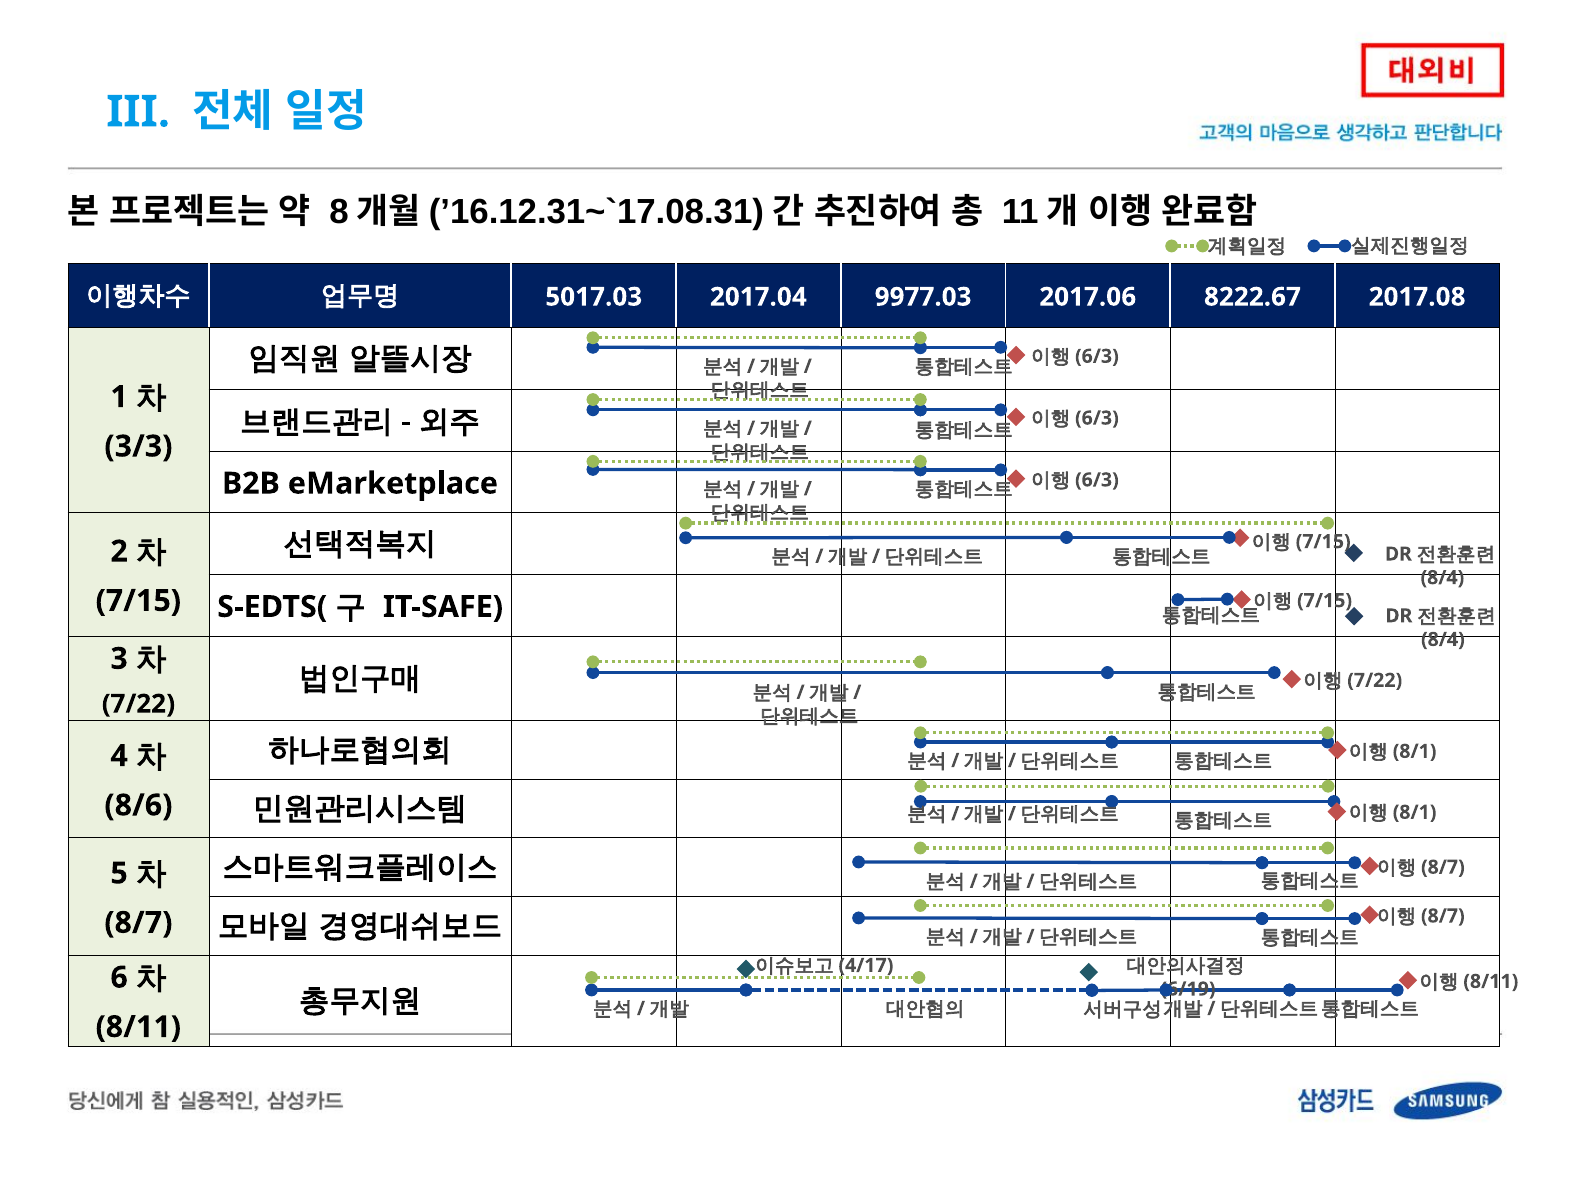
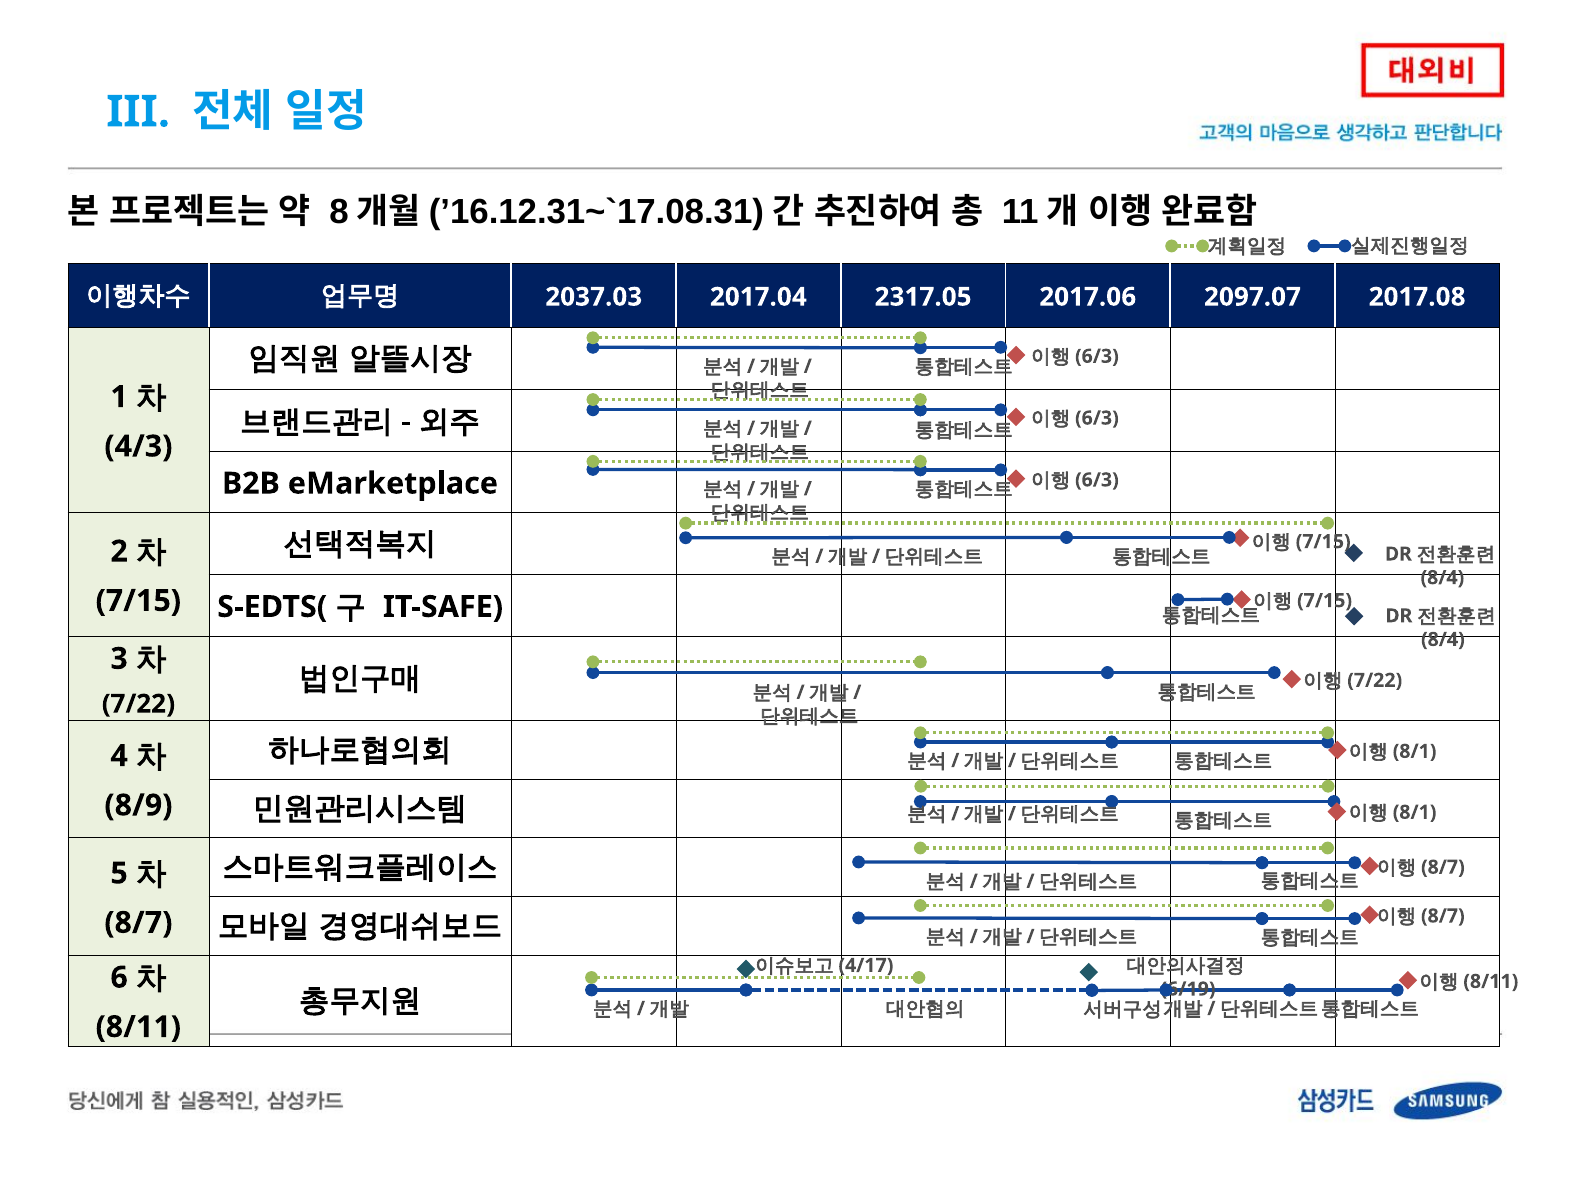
5017.03: 5017.03 -> 2037.03 (594, 297)
9977.03: 9977.03 -> 2317.05 (923, 297)
8222.67: 8222.67 -> 2097.07 (1252, 297)
3/3: 3/3 -> 4/3 (138, 446)
8/6: 8/6 -> 8/9 (138, 805)
